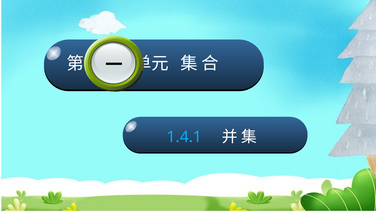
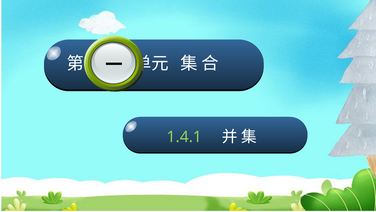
1.4.1 colour: light blue -> light green (184, 137)
